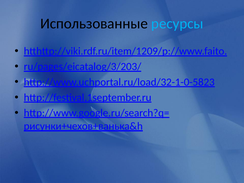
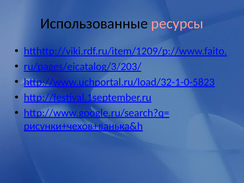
ресурсы colour: light blue -> pink (177, 24)
